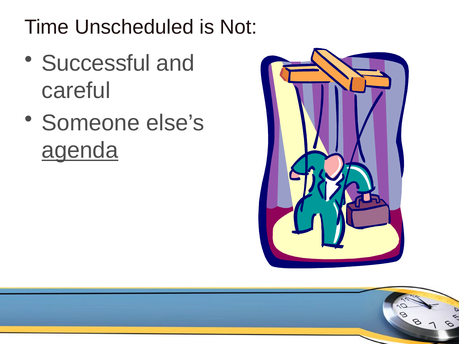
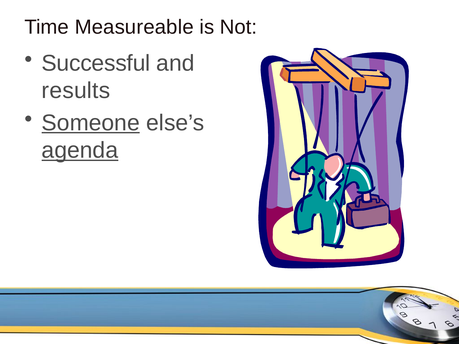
Unscheduled: Unscheduled -> Measureable (134, 27)
careful: careful -> results (76, 91)
Someone underline: none -> present (91, 123)
